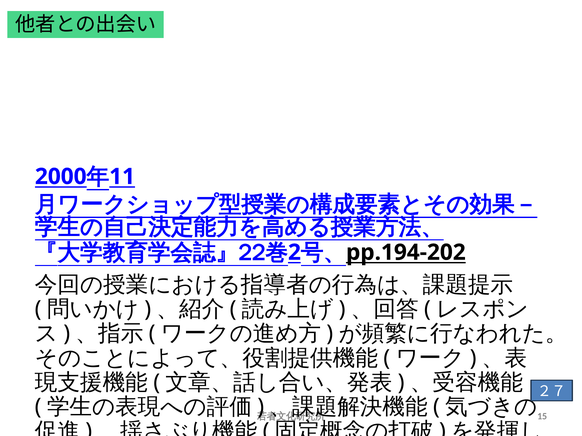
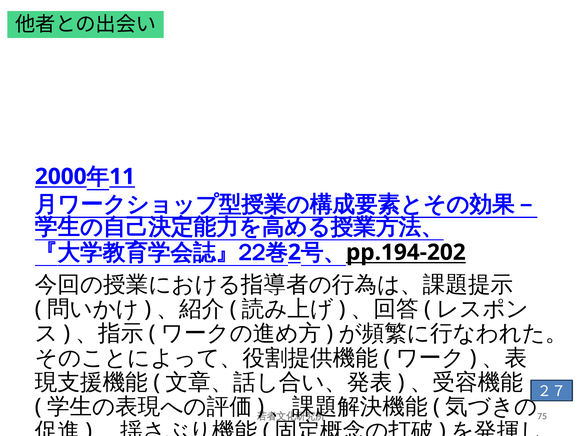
15: 15 -> 75 (542, 417)
